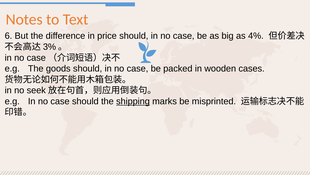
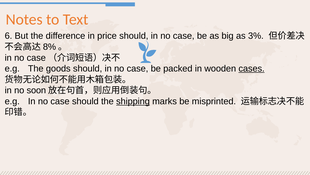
4%: 4% -> 3% (256, 36)
3%: 3% -> 8% (50, 47)
cases underline: none -> present (252, 68)
seek: seek -> soon (36, 90)
